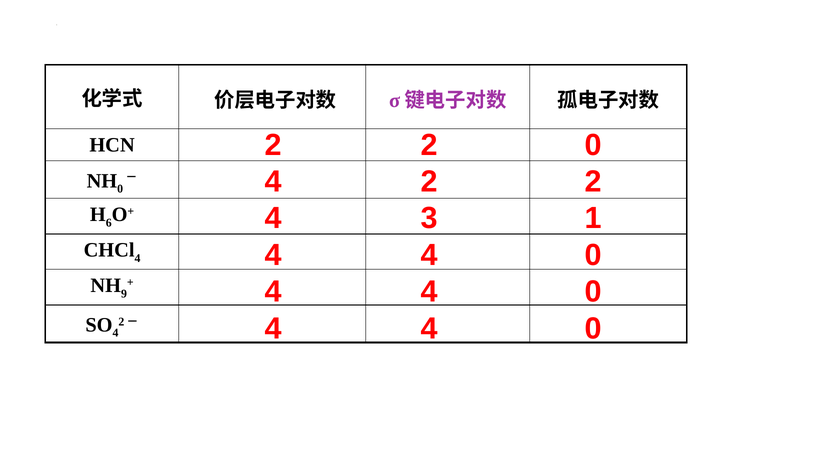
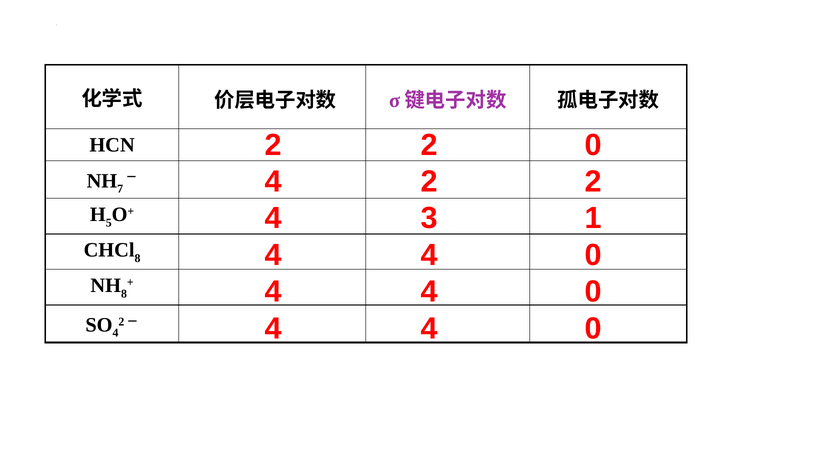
0: 0 -> 7 (120, 189)
6: 6 -> 5 (109, 222)
4: 4 -> 8 (138, 258)
9: 9 -> 8 (124, 293)
